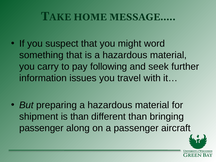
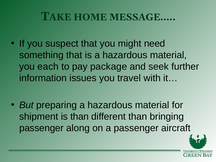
word: word -> need (155, 44)
carry: carry -> each (48, 67)
following: following -> package (109, 67)
